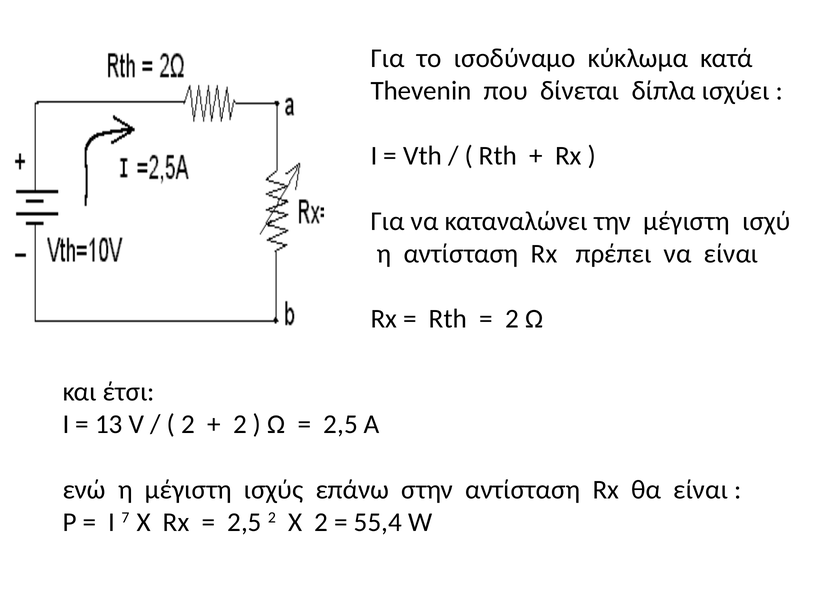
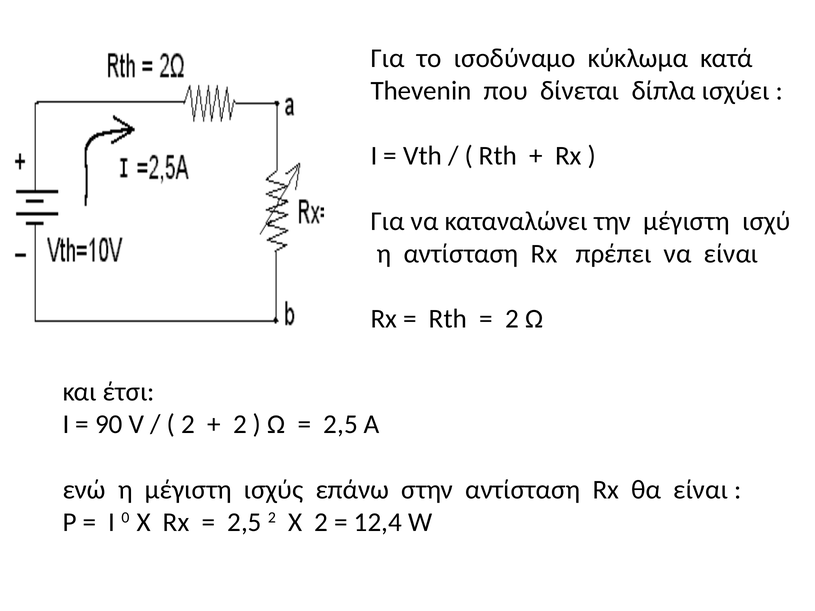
13: 13 -> 90 (109, 425)
7: 7 -> 0 (125, 518)
55,4: 55,4 -> 12,4 (378, 522)
